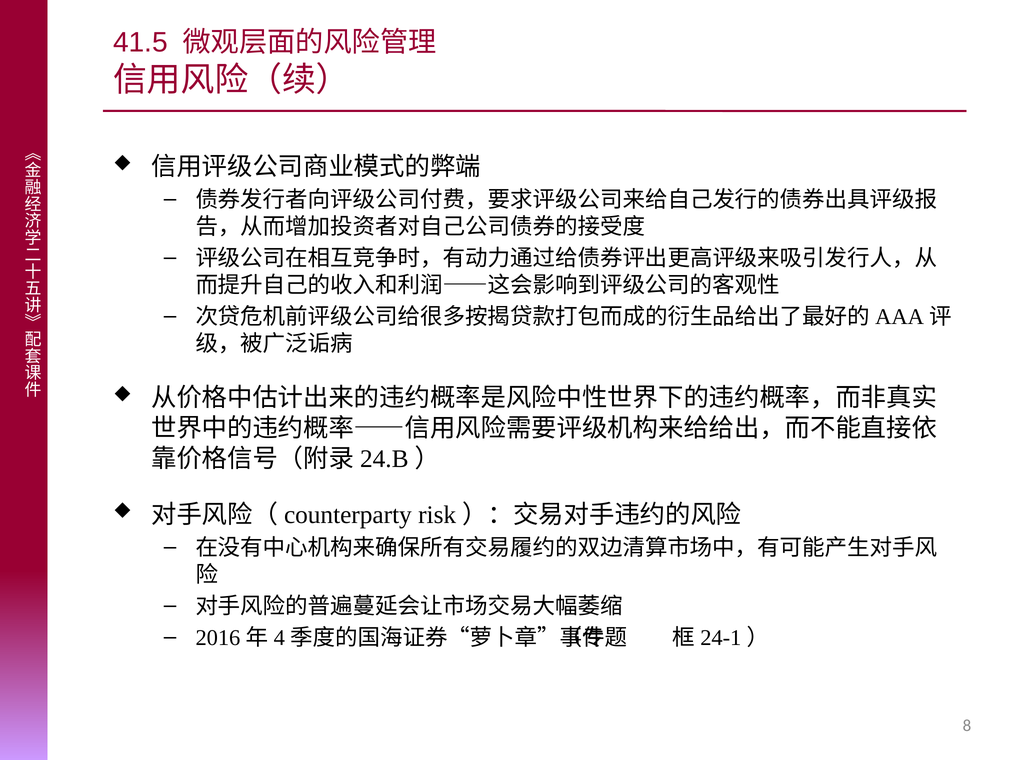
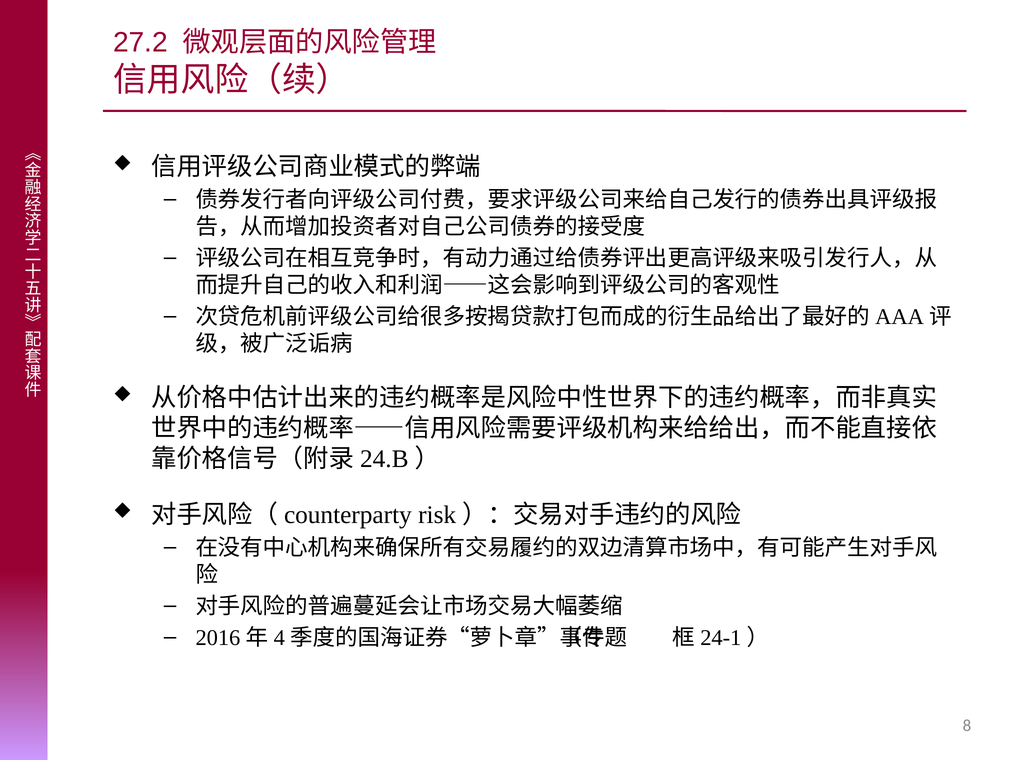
41.5: 41.5 -> 27.2 (141, 42)
